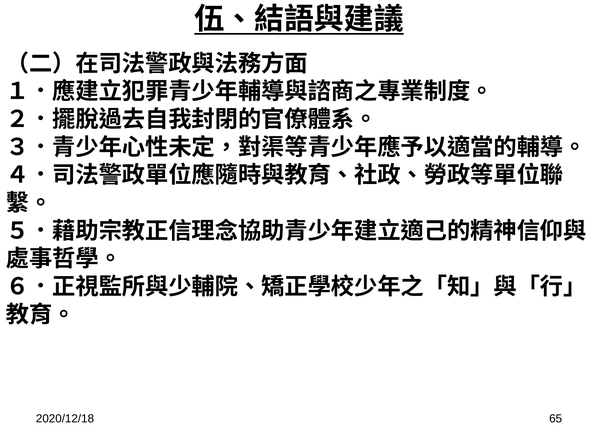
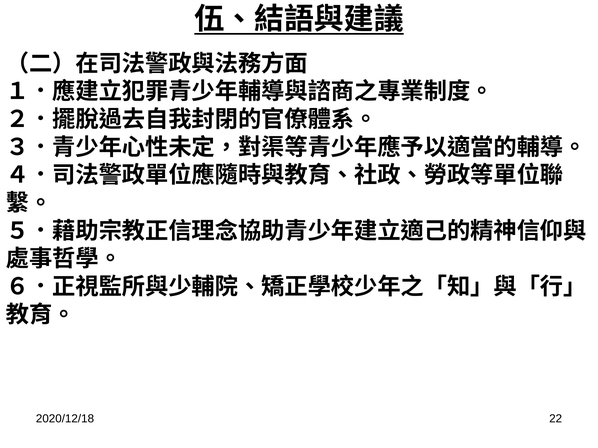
65: 65 -> 22 (556, 419)
